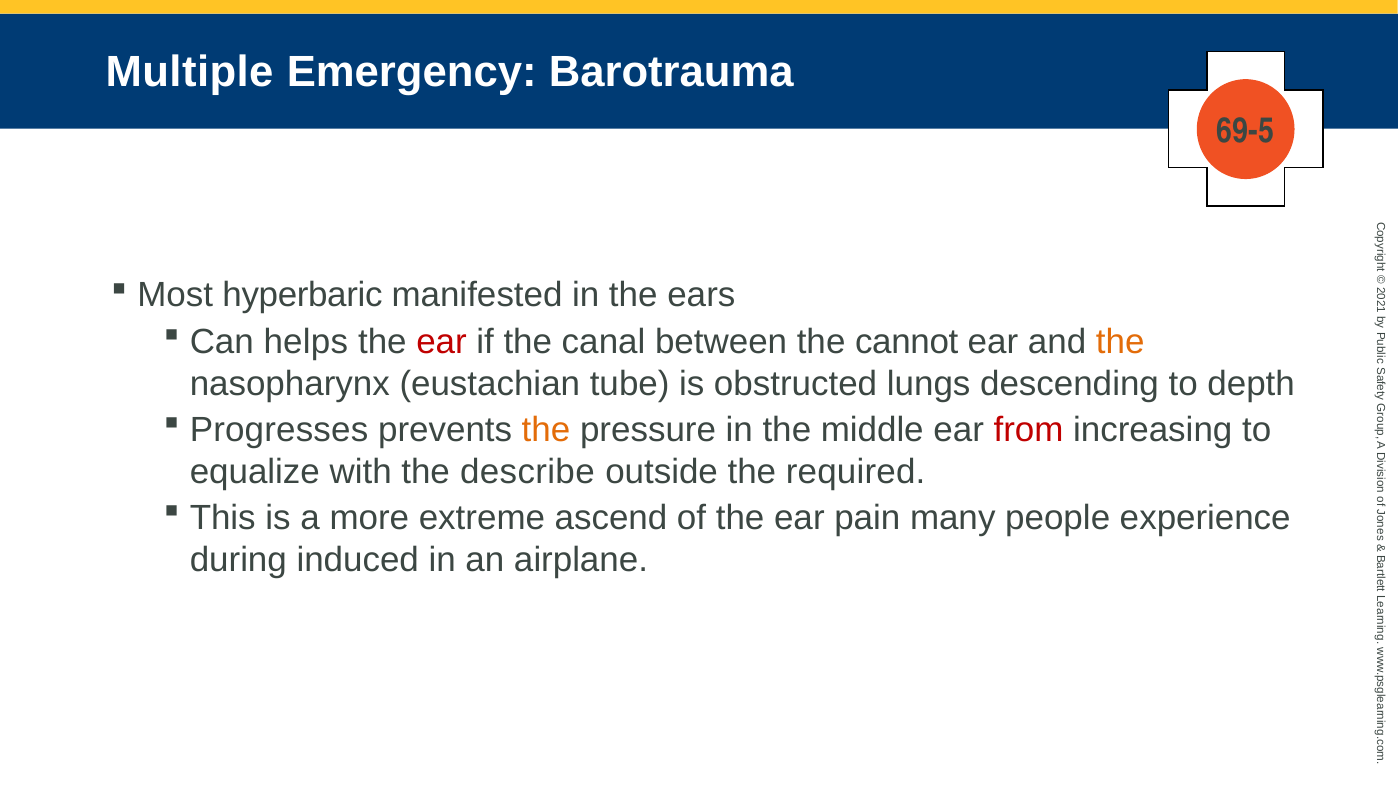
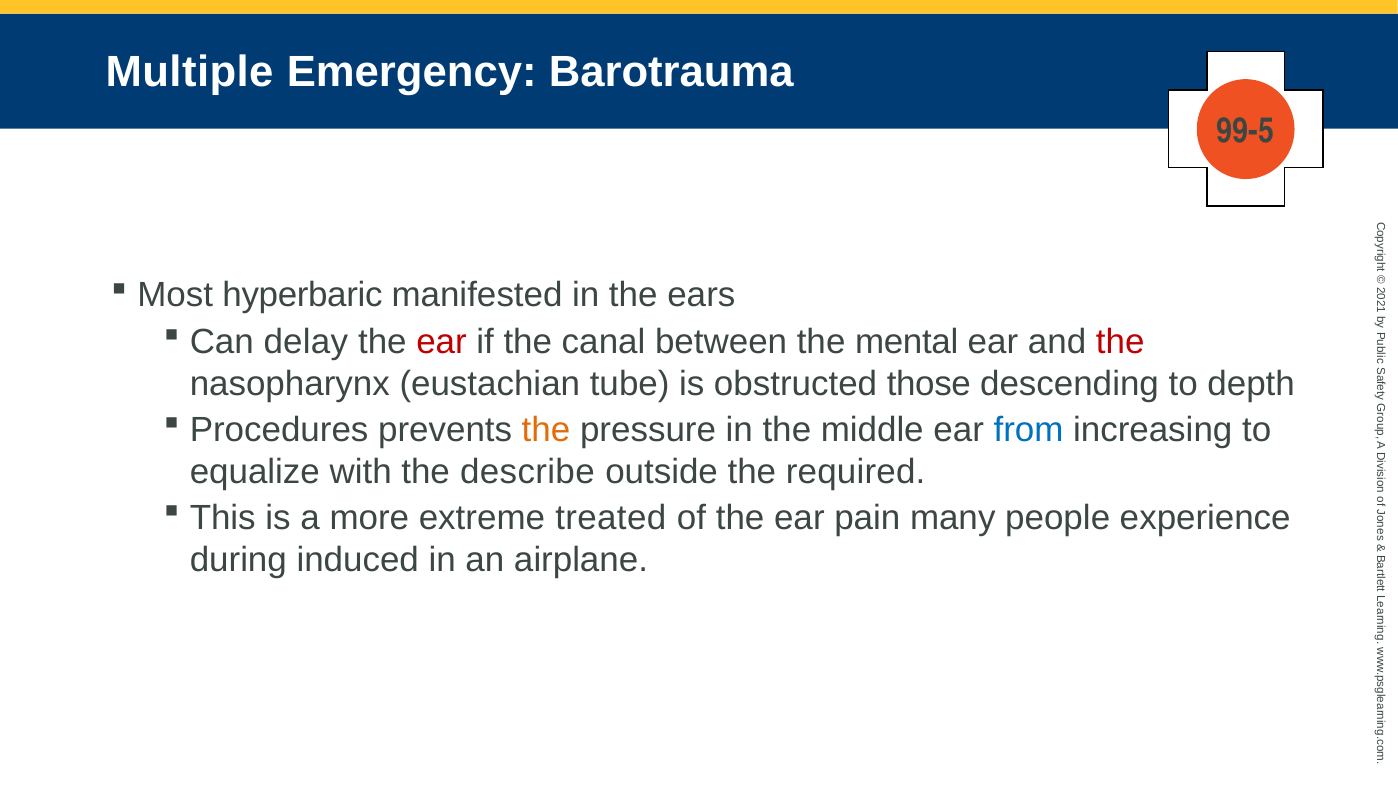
69-5: 69-5 -> 99-5 (1246, 131)
helps: helps -> delay (306, 342)
cannot: cannot -> mental (907, 342)
the colour: orange -> red (1120, 342)
lungs: lungs -> those (929, 384)
Progresses: Progresses -> Procedures (279, 430)
from colour: red -> blue (1029, 430)
ascend: ascend -> treated (611, 518)
